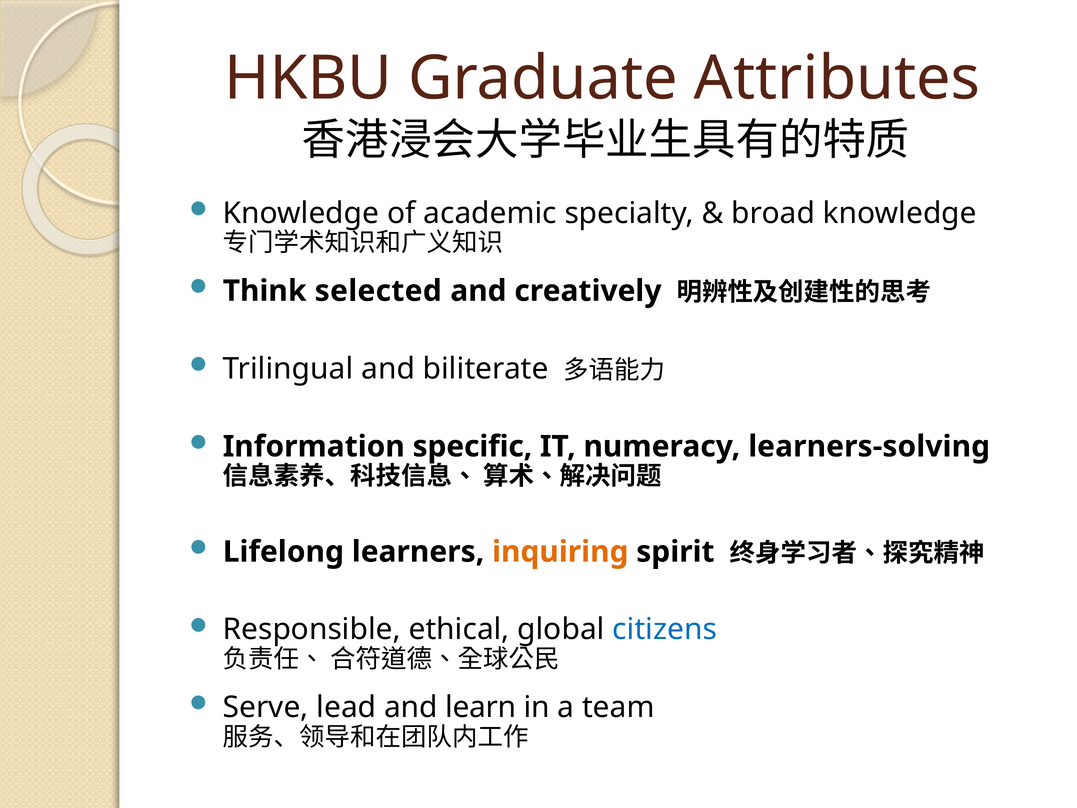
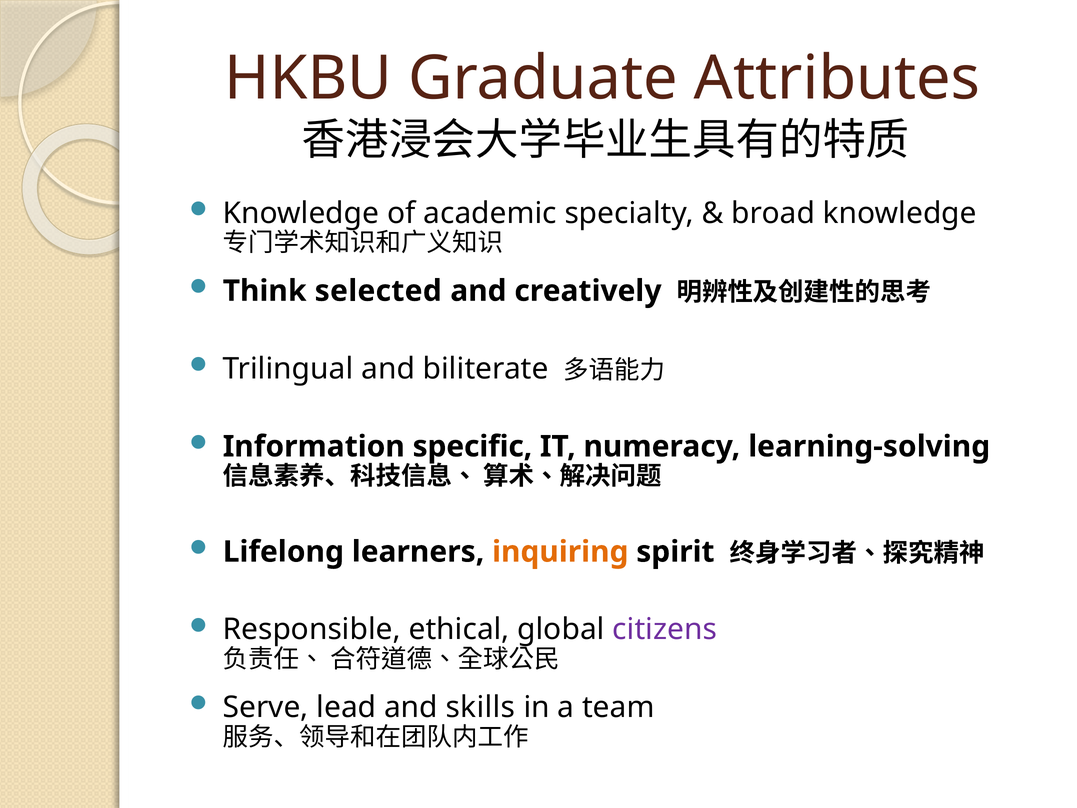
learners-solving: learners-solving -> learning-solving (869, 446)
citizens colour: blue -> purple (665, 629)
learn: learn -> skills (480, 707)
